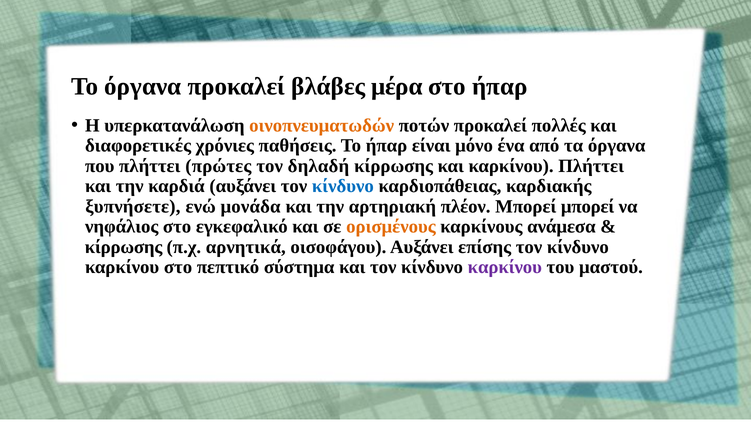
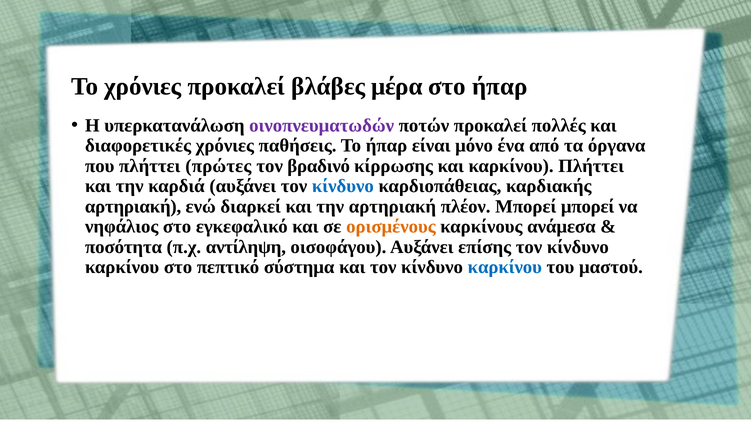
Το όργανα: όργανα -> χρόνιες (143, 87)
οινοπνευματωδών colour: orange -> purple (322, 126)
δηλαδή: δηλαδή -> βραδινό (319, 166)
ξυπνήσετε: ξυπνήσετε -> αρτηριακή (133, 207)
μονάδα: μονάδα -> διαρκεί (251, 207)
κίρρωσης: κίρρωσης -> ποσότητα (124, 247)
αρνητικά: αρνητικά -> αντίληψη (246, 247)
καρκίνου colour: purple -> blue (505, 267)
